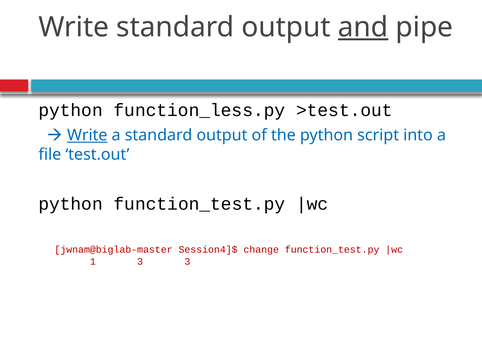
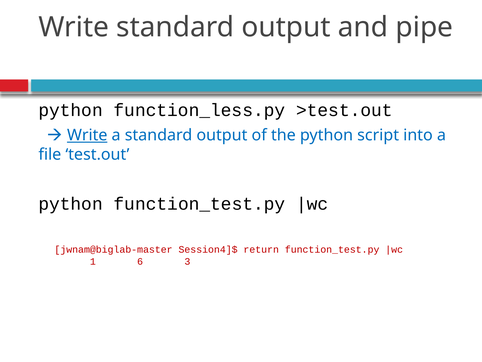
and underline: present -> none (363, 27)
change: change -> return (261, 249)
1 3: 3 -> 6 (140, 261)
